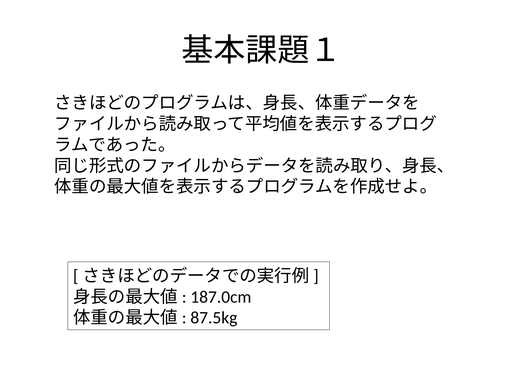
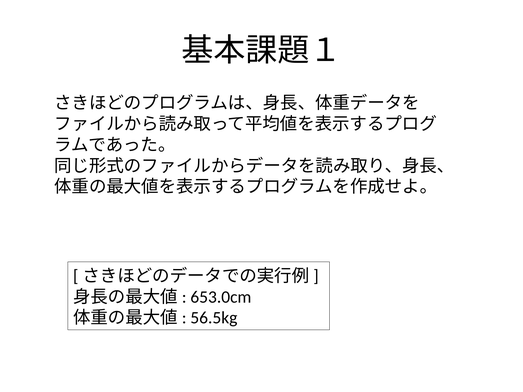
187.0cm: 187.0cm -> 653.0cm (221, 297)
87.5kg: 87.5kg -> 56.5kg (214, 318)
